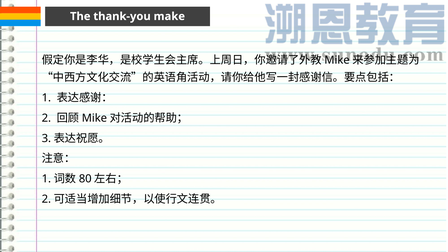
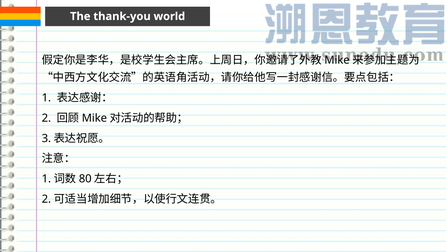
make: make -> world (169, 16)
